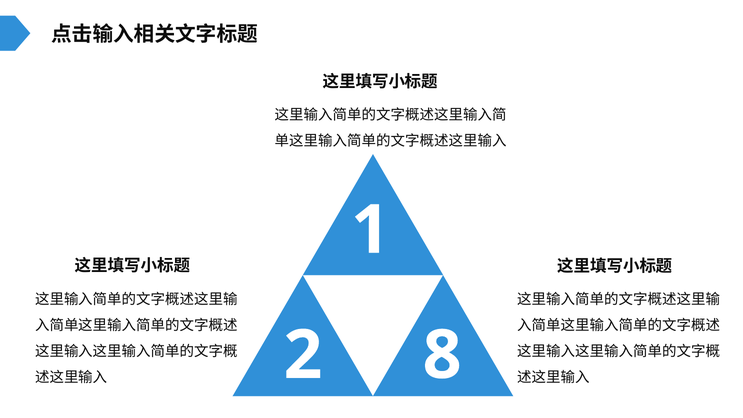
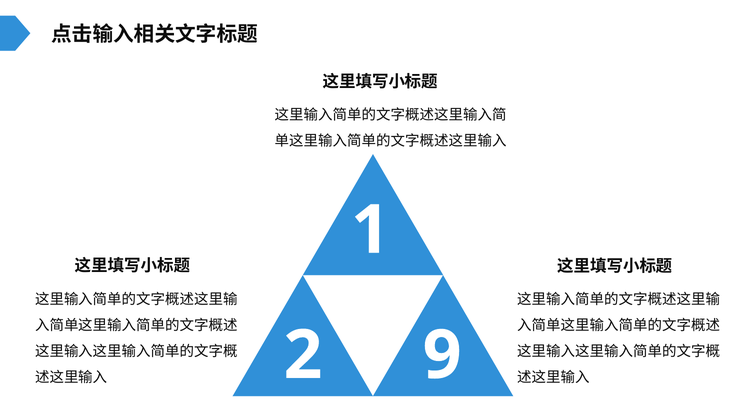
8: 8 -> 9 (442, 355)
